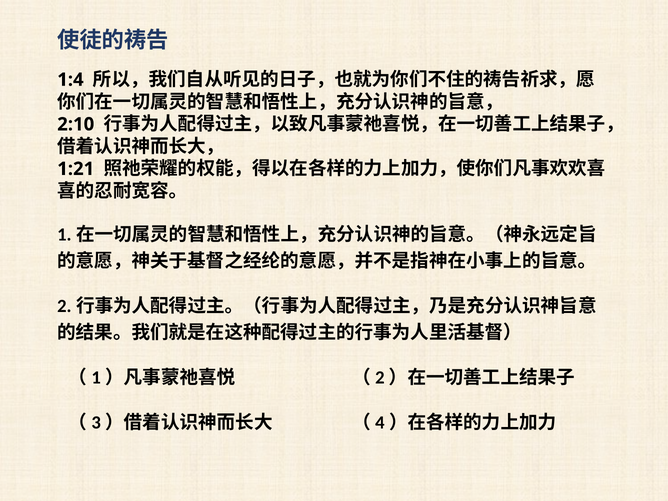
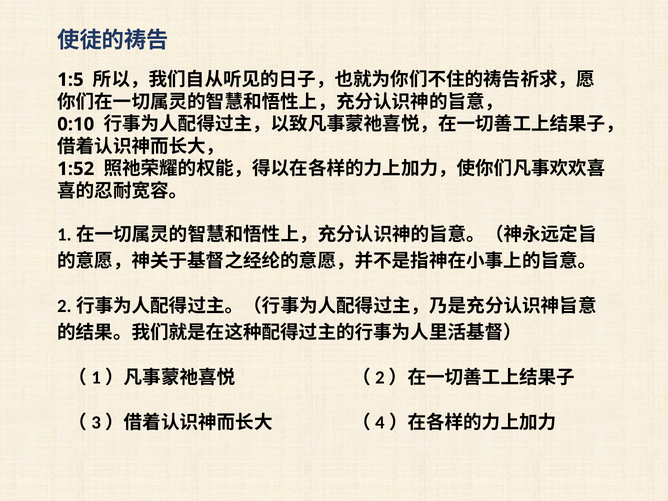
1:4: 1:4 -> 1:5 (70, 80)
2:10: 2:10 -> 0:10 (76, 124)
1:21: 1:21 -> 1:52 (76, 169)
